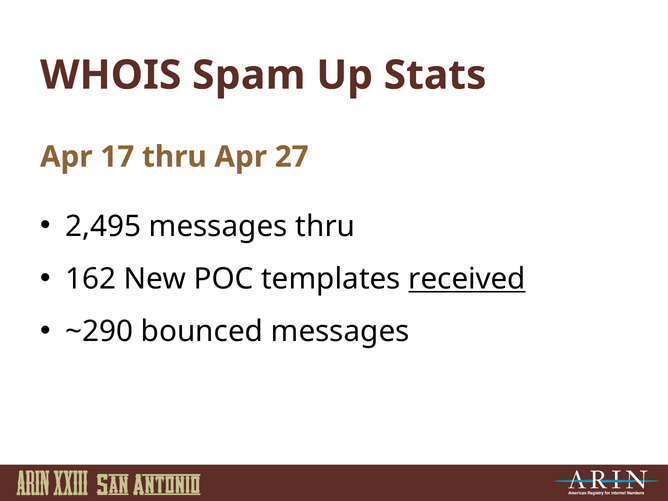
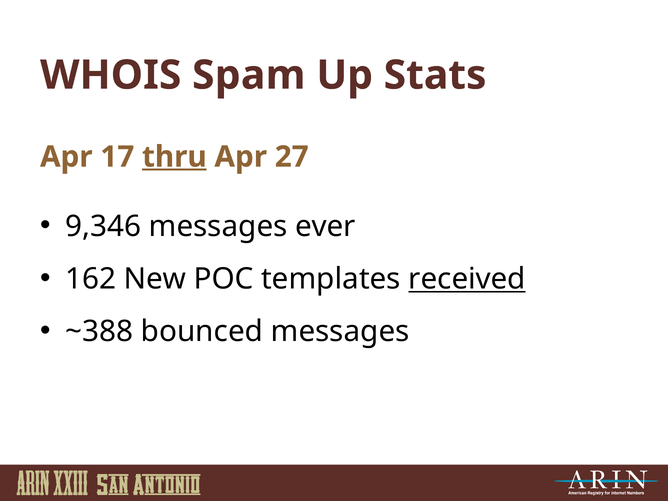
thru underline: none -> present (174, 157)
2,495: 2,495 -> 9,346 (103, 226)
messages thru: thru -> ever (325, 226)
~290: ~290 -> ~388 (99, 332)
